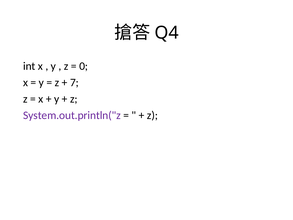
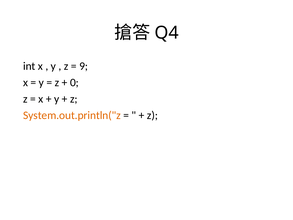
0: 0 -> 9 (84, 66)
7: 7 -> 0 (74, 82)
System.out.println("z colour: purple -> orange (72, 115)
